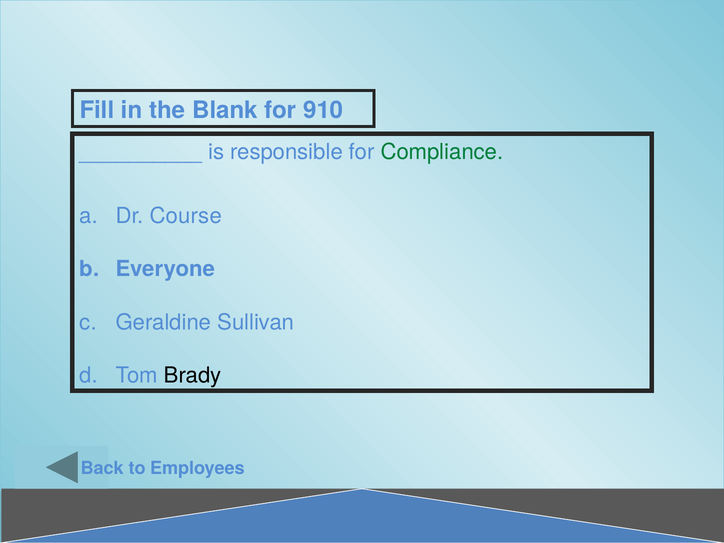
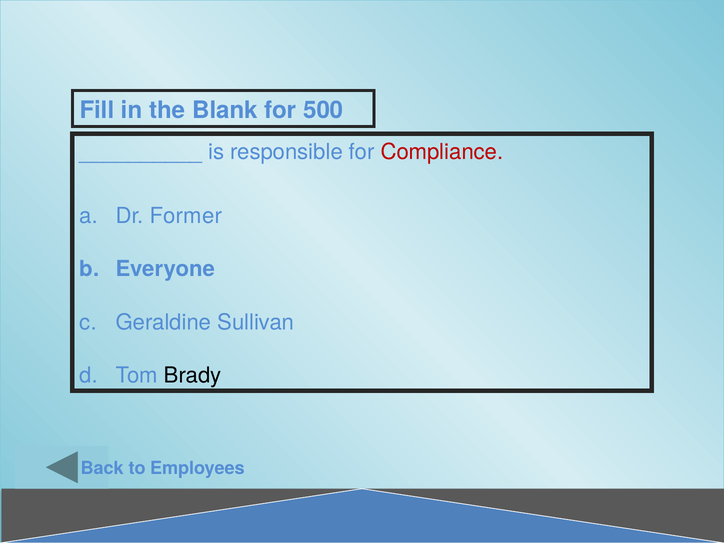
910: 910 -> 500 (323, 110)
Compliance colour: green -> red (442, 152)
Course: Course -> Former (186, 216)
